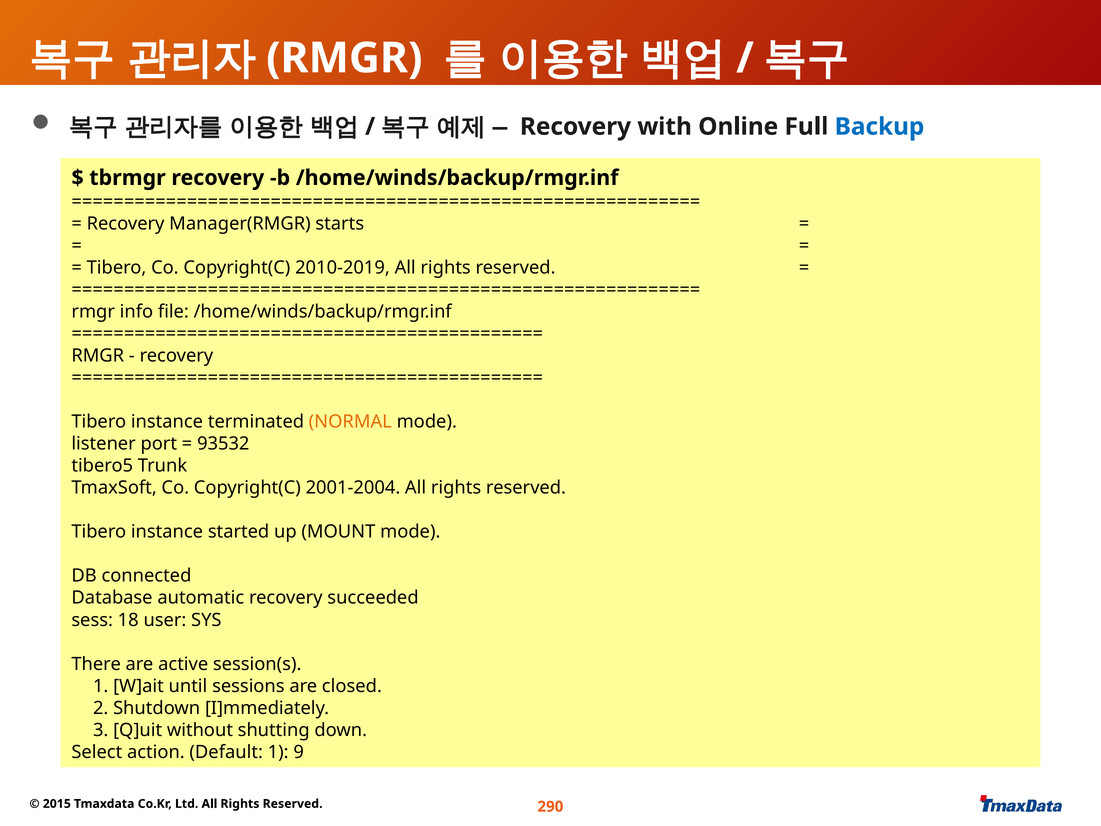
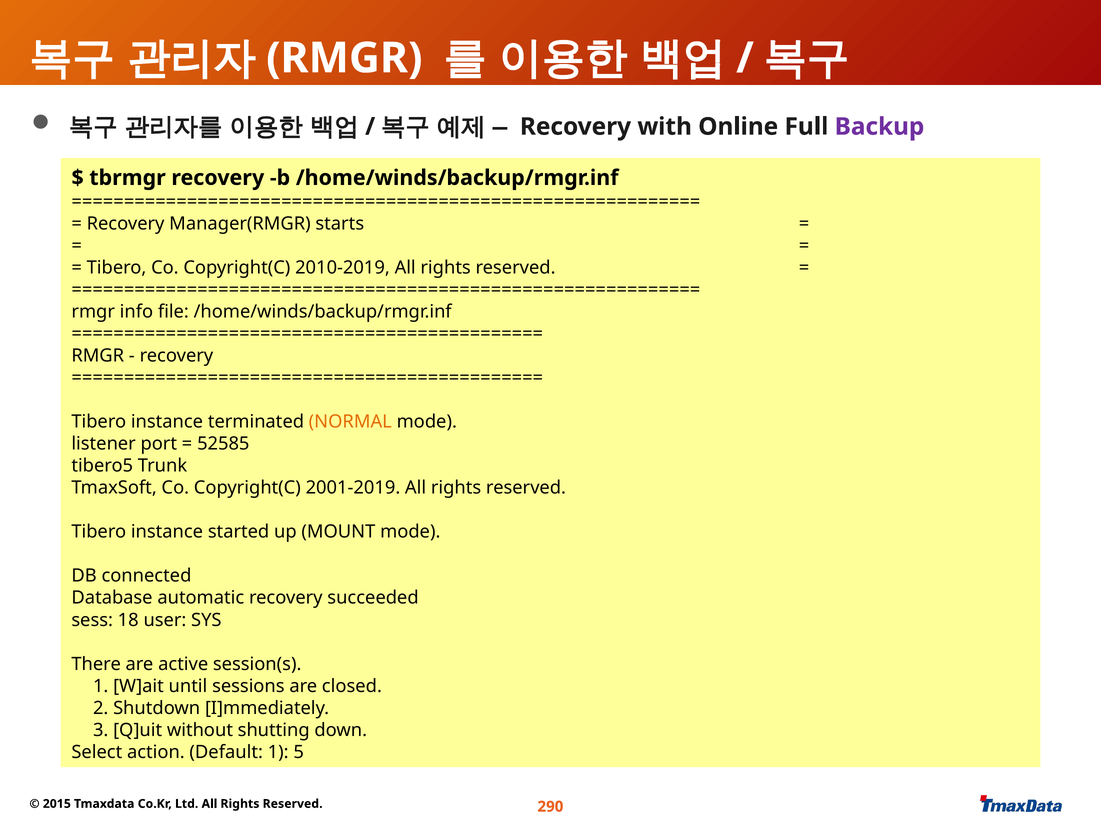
Backup colour: blue -> purple (880, 127)
93532: 93532 -> 52585 (223, 444)
2001-2004: 2001-2004 -> 2001-2019 (353, 488)
9: 9 -> 5 (299, 752)
